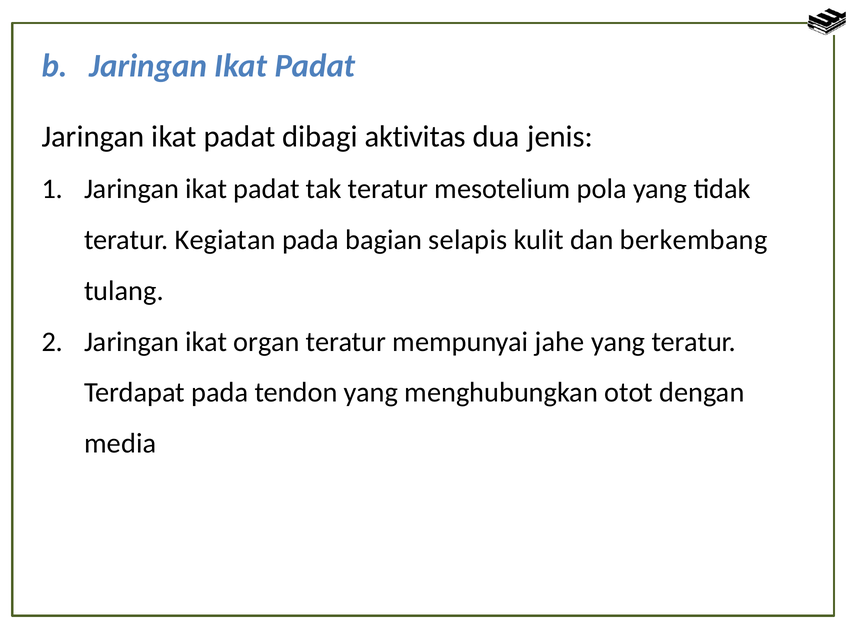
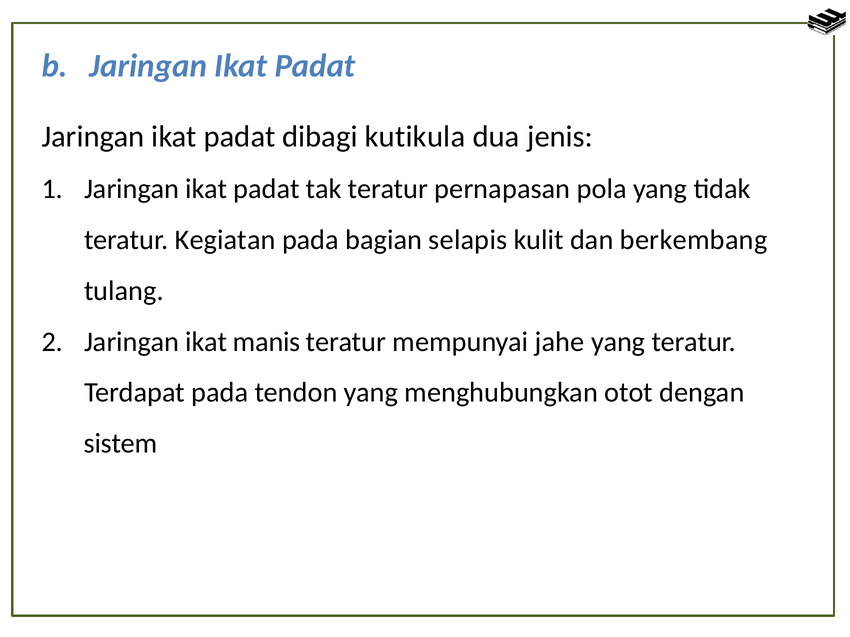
aktivitas: aktivitas -> kutikula (415, 137)
mesotelium: mesotelium -> pernapasan (502, 189)
organ: organ -> manis (267, 342)
media: media -> sistem (120, 444)
